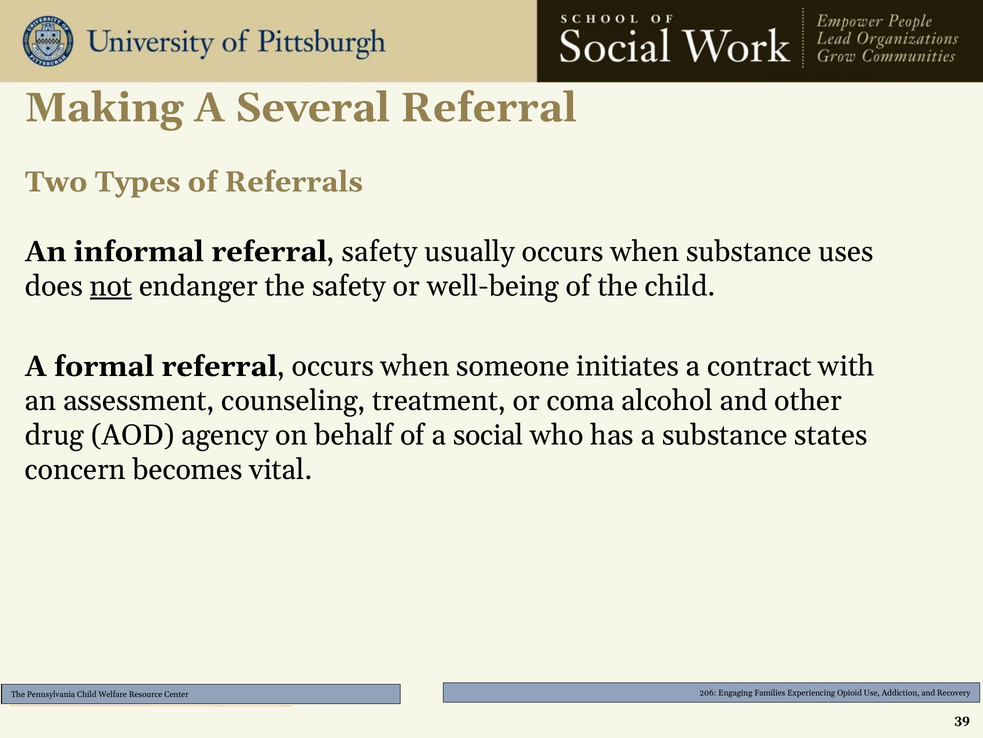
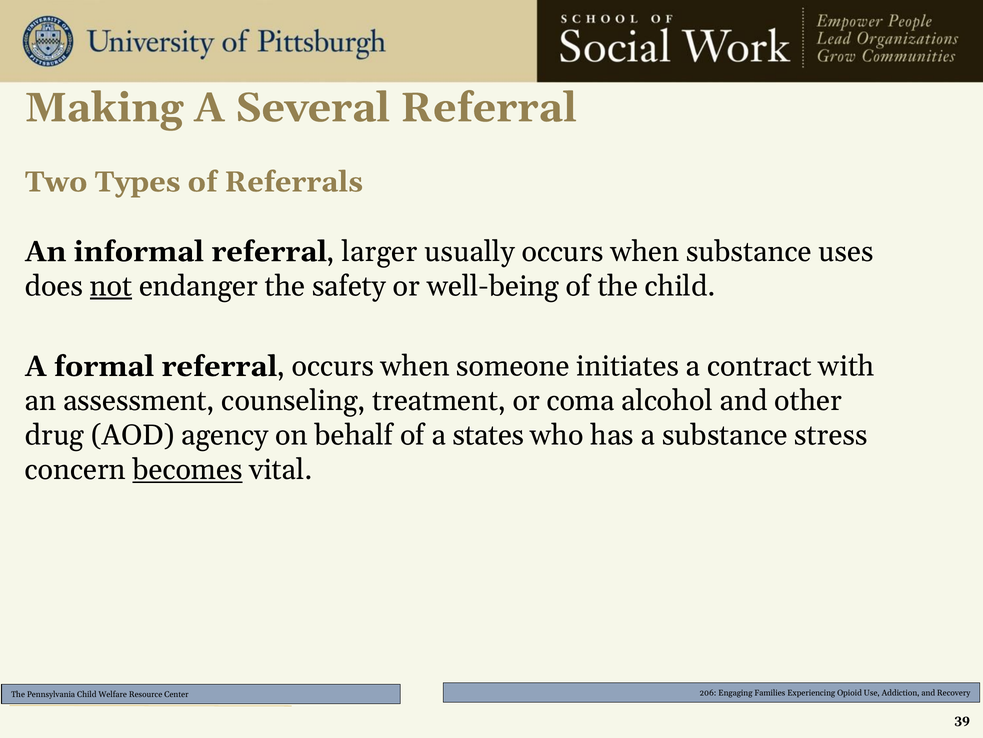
referral safety: safety -> larger (379, 251)
social: social -> states (488, 435)
states: states -> stress (831, 435)
becomes underline: none -> present (188, 469)
